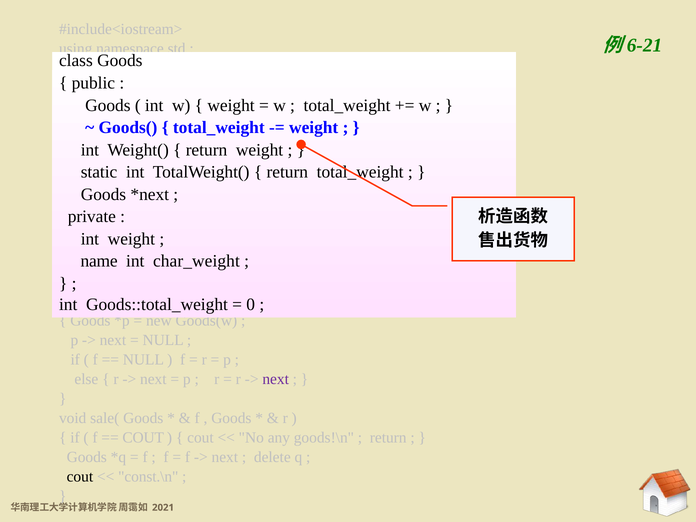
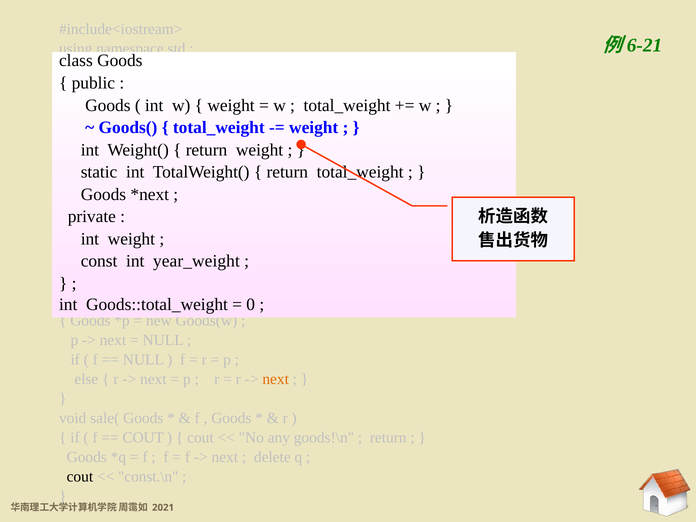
name: name -> const (99, 261)
char_weight: char_weight -> year_weight (196, 261)
next colour: purple -> orange (276, 379)
